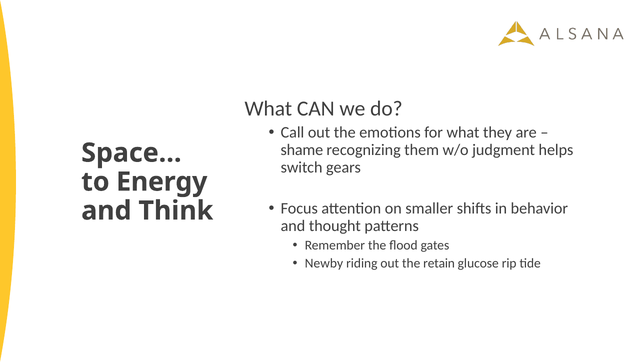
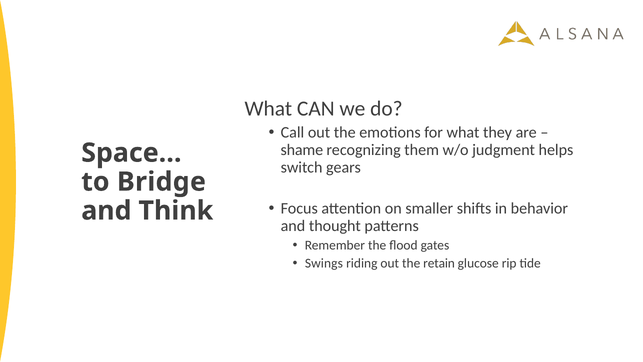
Energy: Energy -> Bridge (161, 182)
Newby: Newby -> Swings (324, 263)
